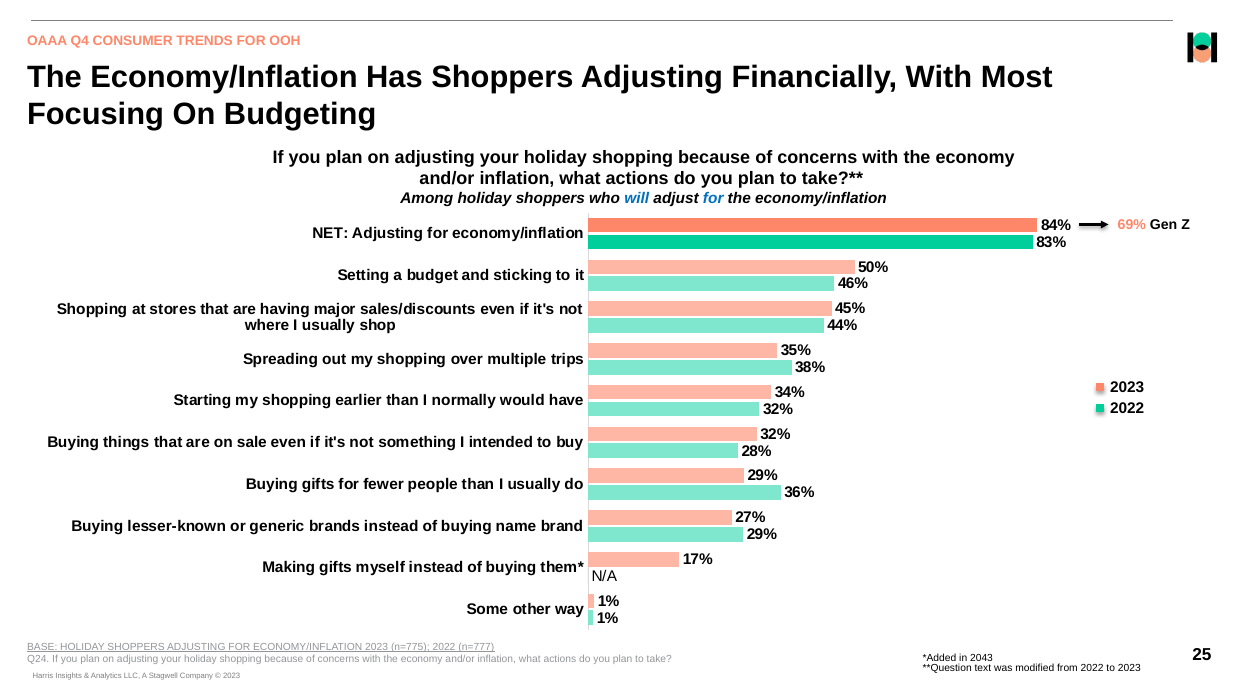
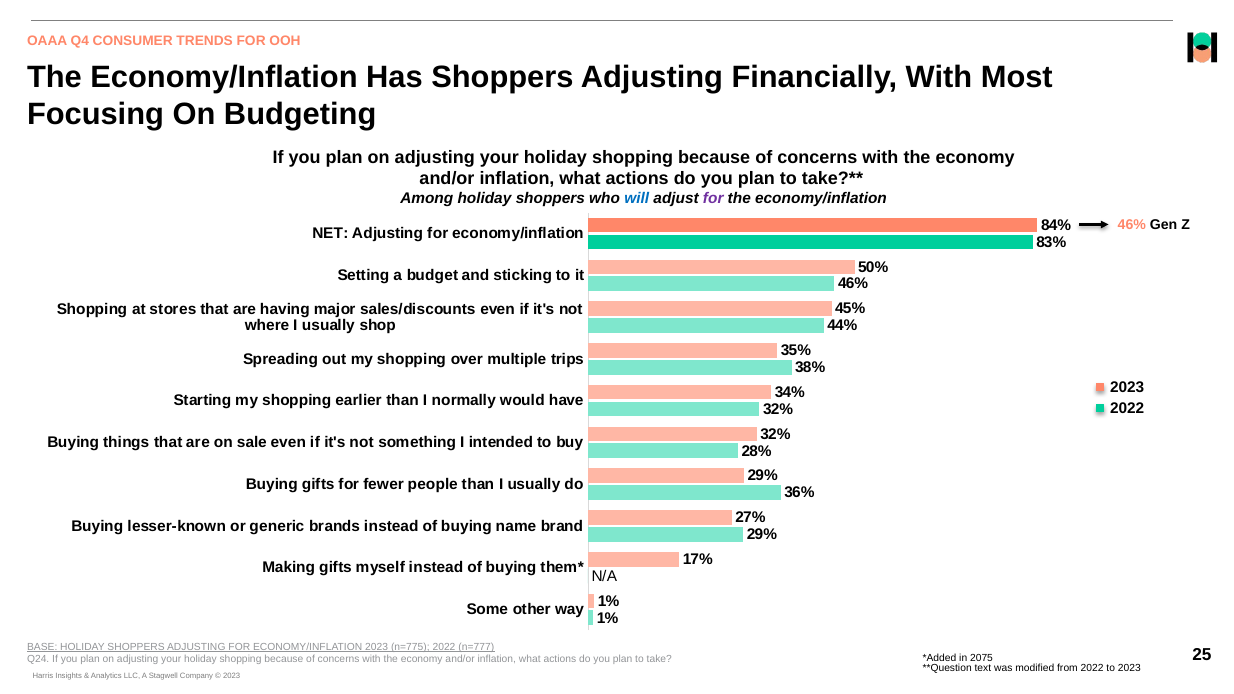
for colour: blue -> purple (713, 199)
69%: 69% -> 46% (1132, 225)
2043: 2043 -> 2075 (982, 658)
